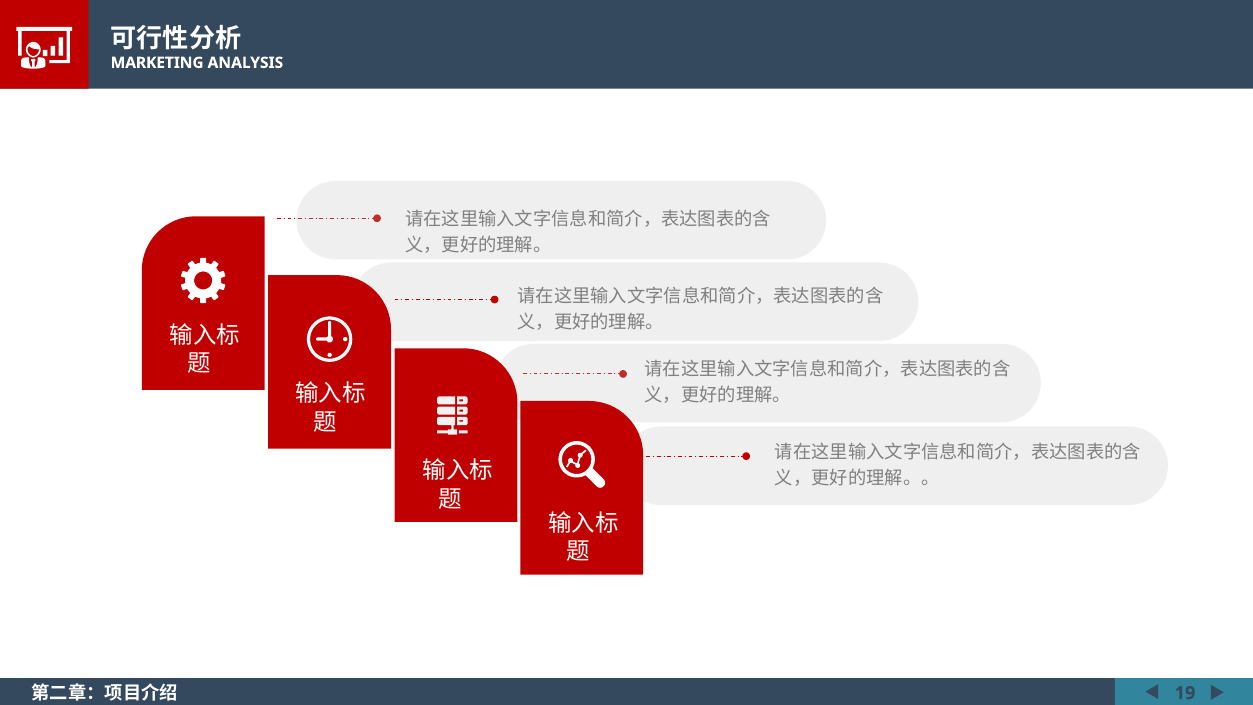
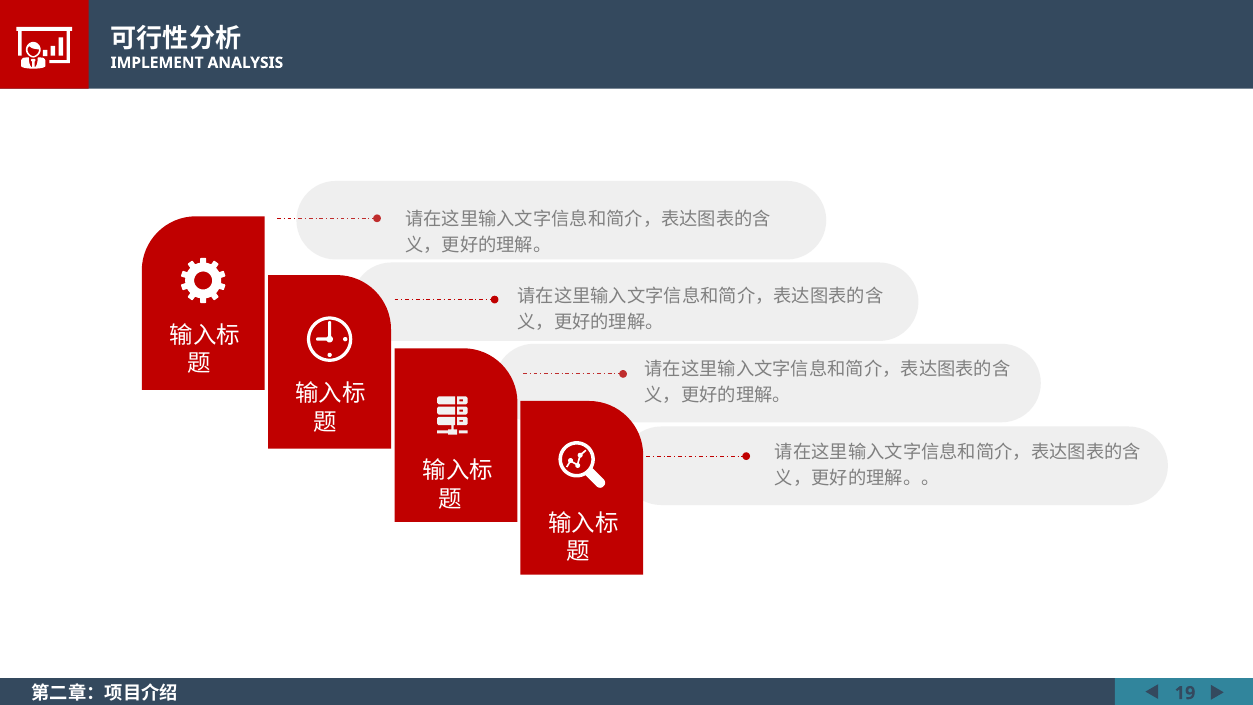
MARKETING: MARKETING -> IMPLEMENT (157, 63)
